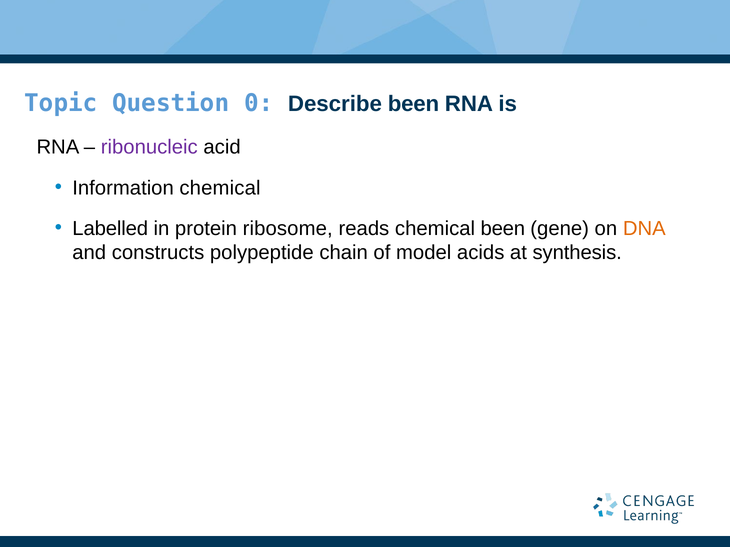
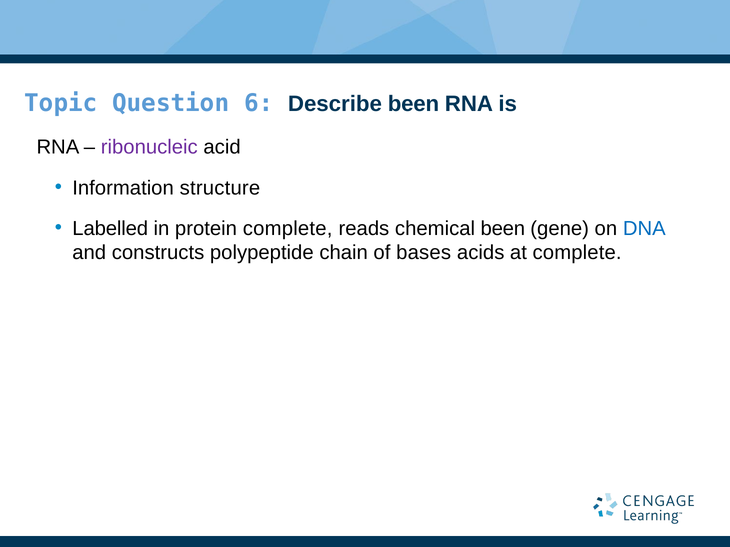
0: 0 -> 6 (259, 103)
Information chemical: chemical -> structure (220, 188)
protein ribosome: ribosome -> complete (288, 229)
DNA colour: orange -> blue (644, 229)
model: model -> bases (424, 253)
at synthesis: synthesis -> complete (577, 253)
